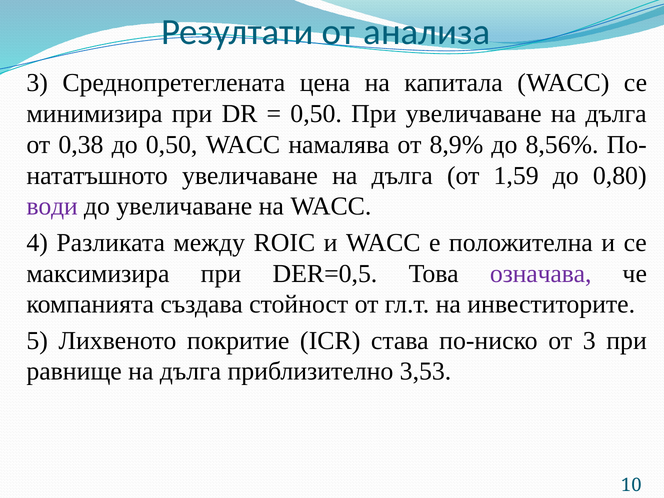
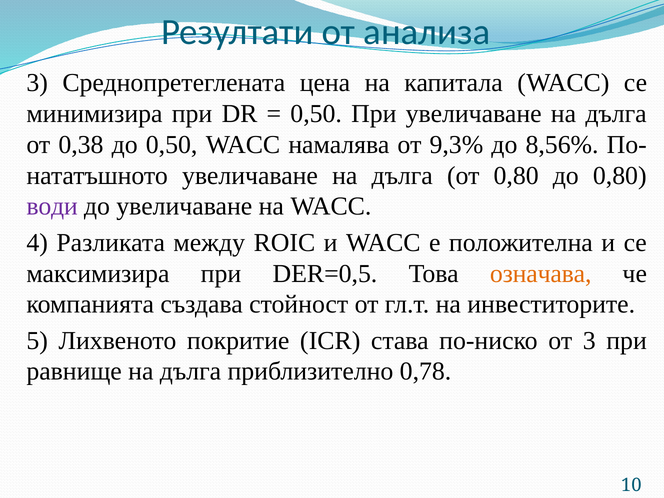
8,9%: 8,9% -> 9,3% (456, 145)
от 1,59: 1,59 -> 0,80 (516, 176)
означава colour: purple -> orange (541, 273)
3,53: 3,53 -> 0,78 (426, 371)
